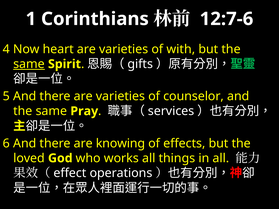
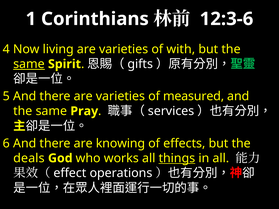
12:7-6: 12:7-6 -> 12:3-6 (226, 19)
heart: heart -> living (58, 49)
counselor: counselor -> measured (194, 96)
loved: loved -> deals (29, 158)
things underline: none -> present (177, 158)
